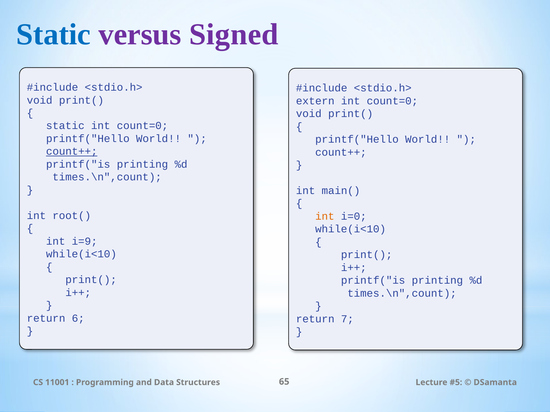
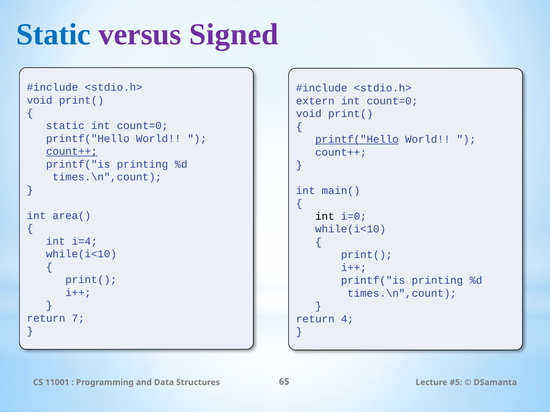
printf("Hello underline: none -> present (357, 139)
root(: root( -> area( (72, 216)
int colour: orange -> black (325, 217)
i=9: i=9 -> i=4 (85, 242)
6: 6 -> 7 (78, 319)
7: 7 -> 4 (347, 319)
